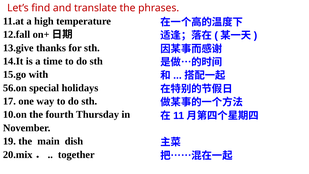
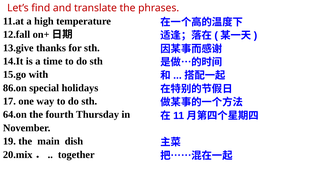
56.on: 56.on -> 86.on (15, 88)
10.on: 10.on -> 64.on (15, 114)
